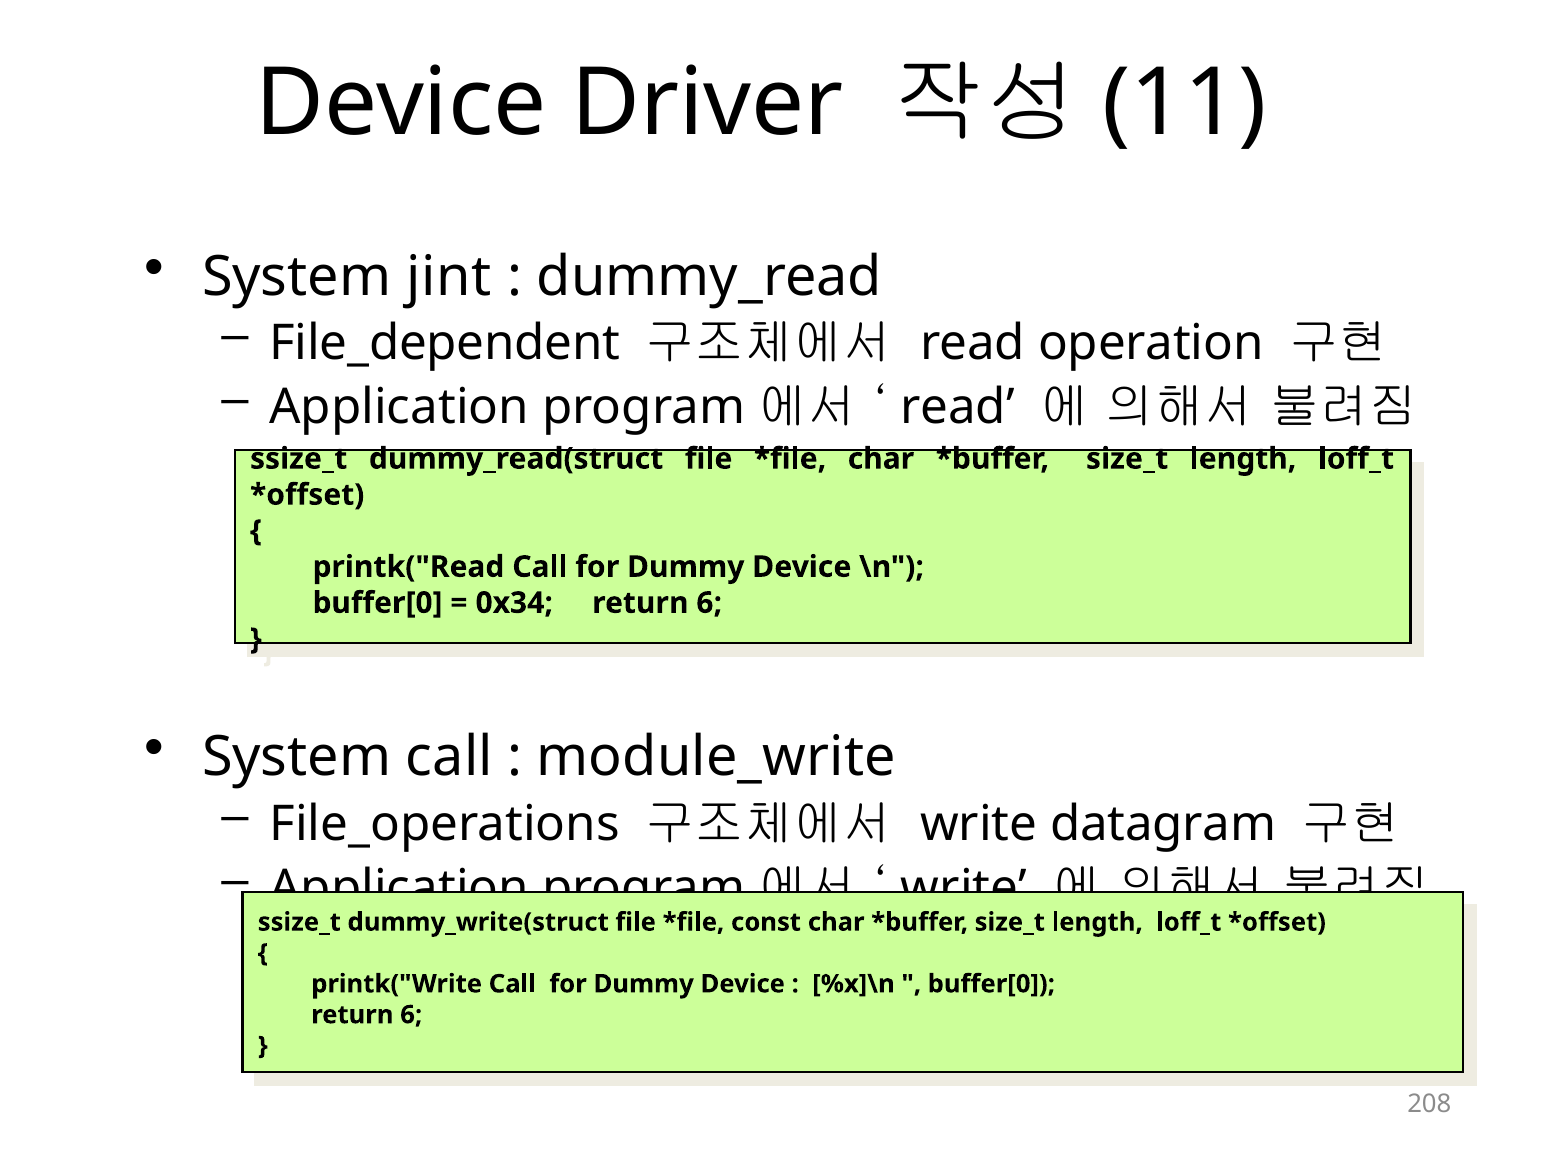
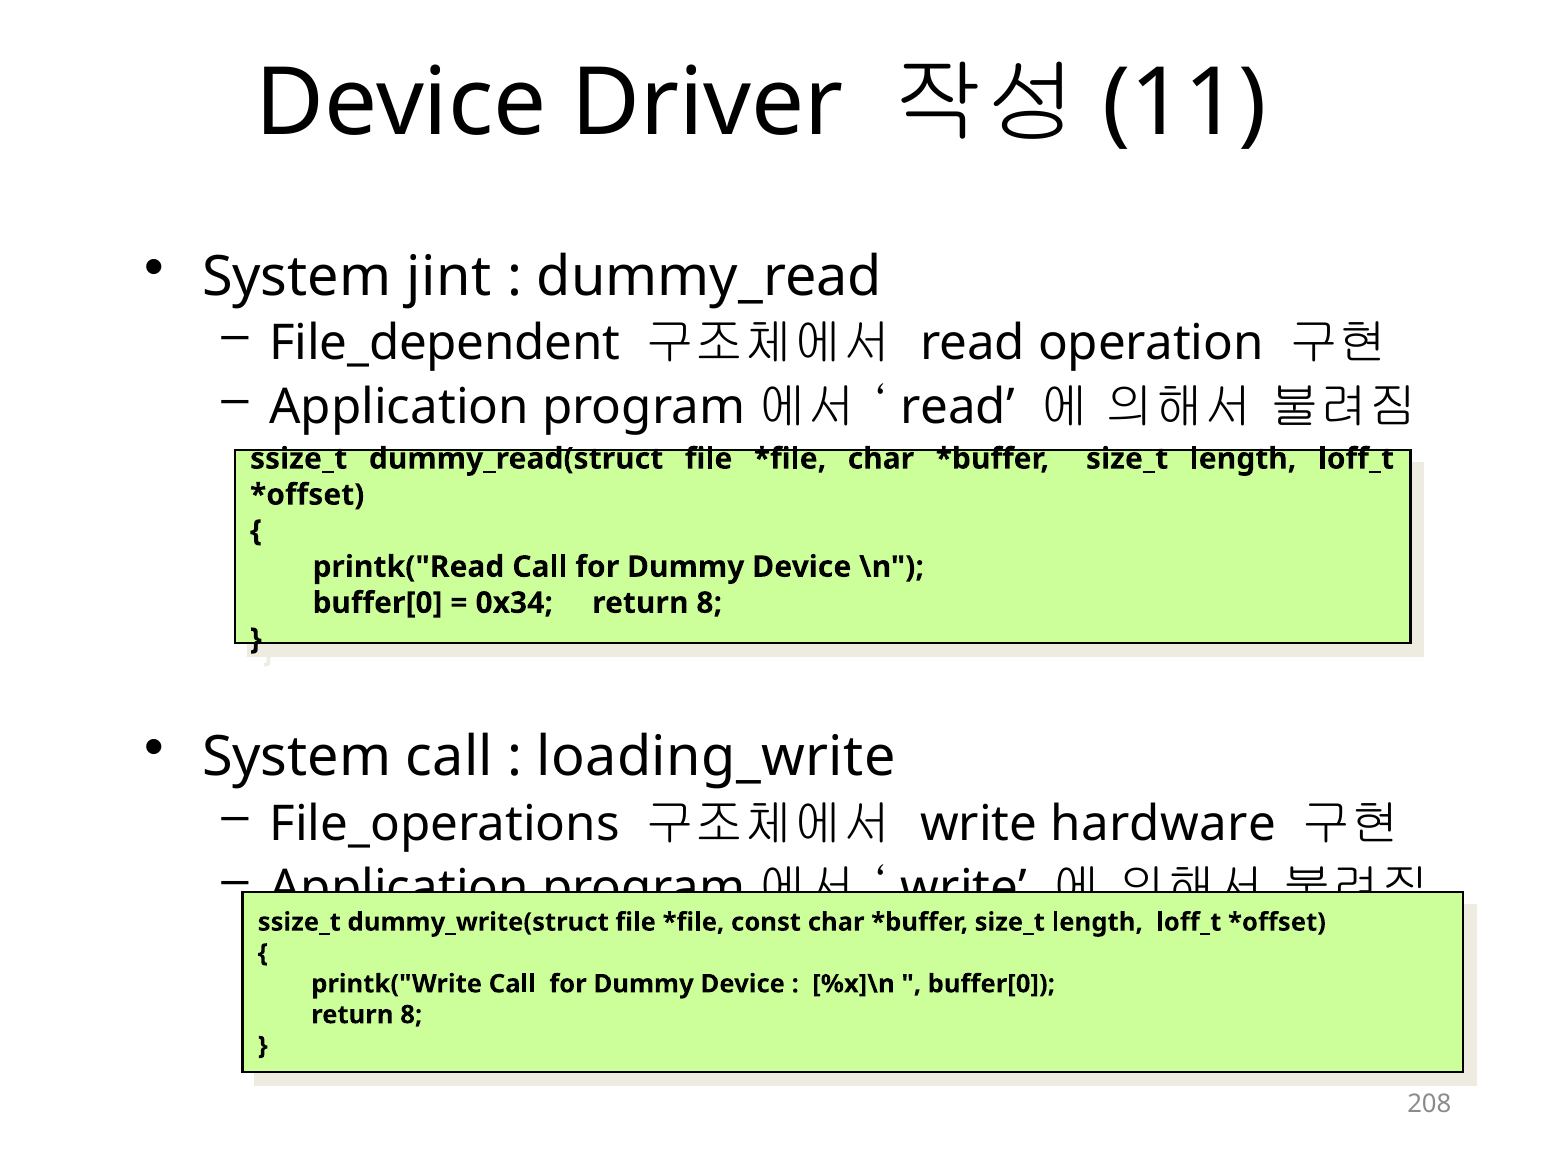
6: 6 -> 8 (709, 603)
module_write: module_write -> loading_write (716, 757)
datagram: datagram -> hardware (1163, 824)
6: 6 -> 8 (411, 1015)
